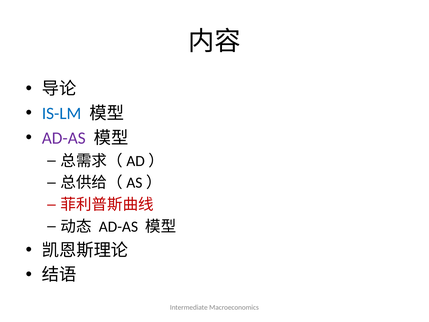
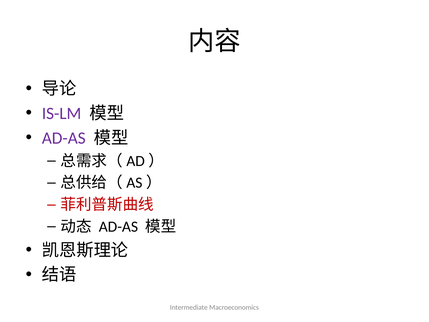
IS-LM colour: blue -> purple (62, 113)
